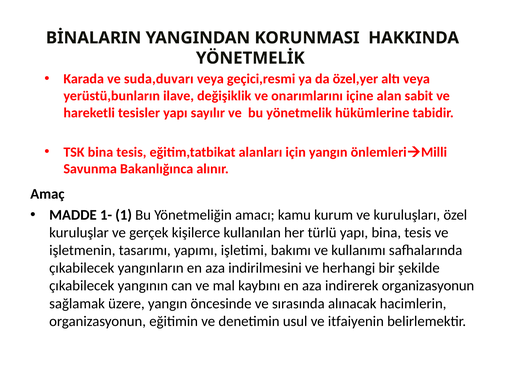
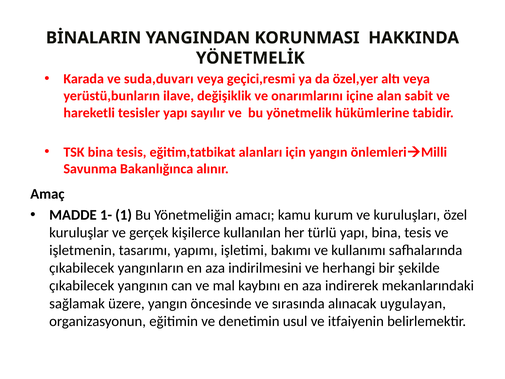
indirerek organizasyonun: organizasyonun -> mekanlarındaki (428, 286)
hacimlerin: hacimlerin -> uygulayan (413, 303)
